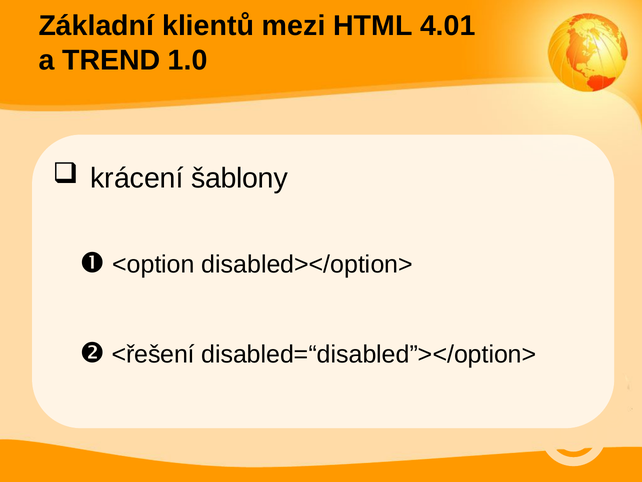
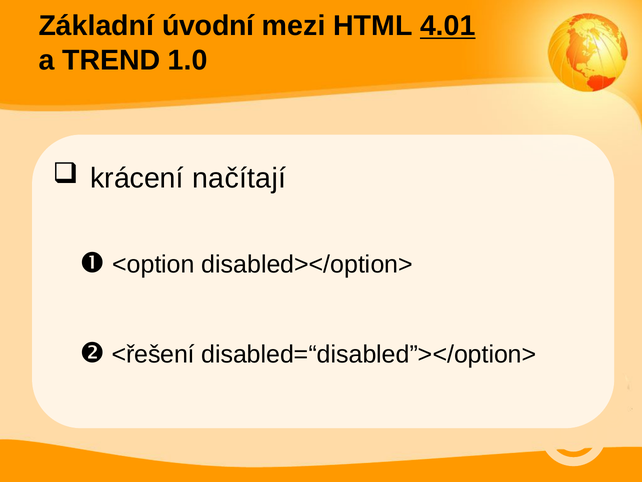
klientů: klientů -> úvodní (208, 26)
4.01 underline: none -> present (448, 26)
šablony: šablony -> načítají (239, 178)
